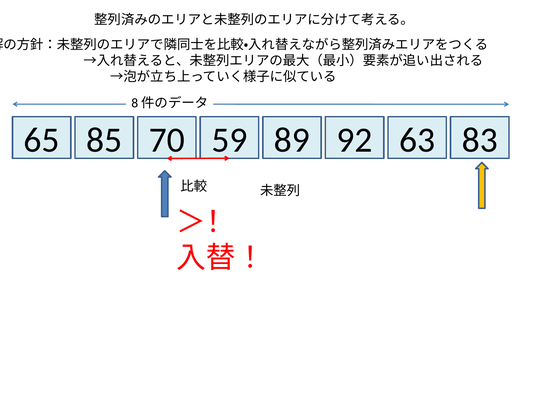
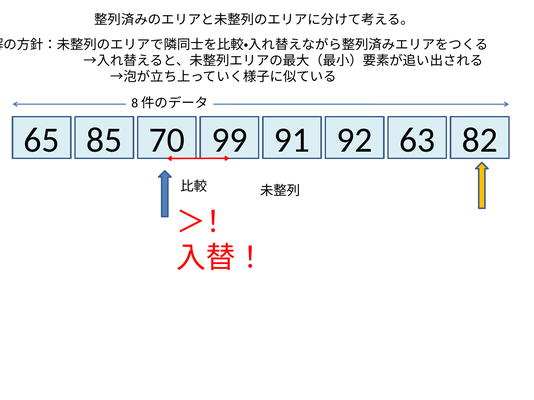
59: 59 -> 99 (229, 140)
89: 89 -> 91 (292, 140)
83: 83 -> 82 (480, 140)
